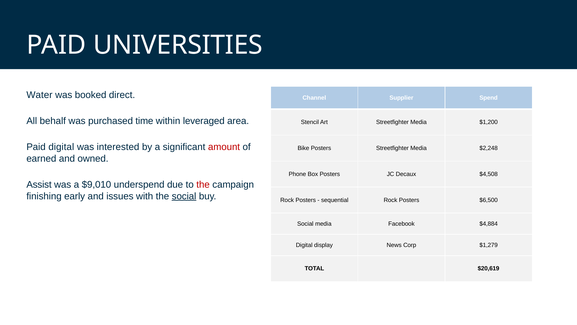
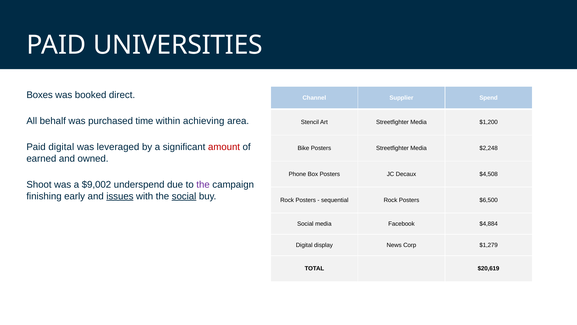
Water: Water -> Boxes (40, 95)
leveraged: leveraged -> achieving (204, 121)
interested: interested -> leveraged (118, 147)
Assist: Assist -> Shoot (39, 184)
$9,010: $9,010 -> $9,002 (96, 184)
the colour: red -> purple (203, 184)
issues underline: none -> present (120, 196)
